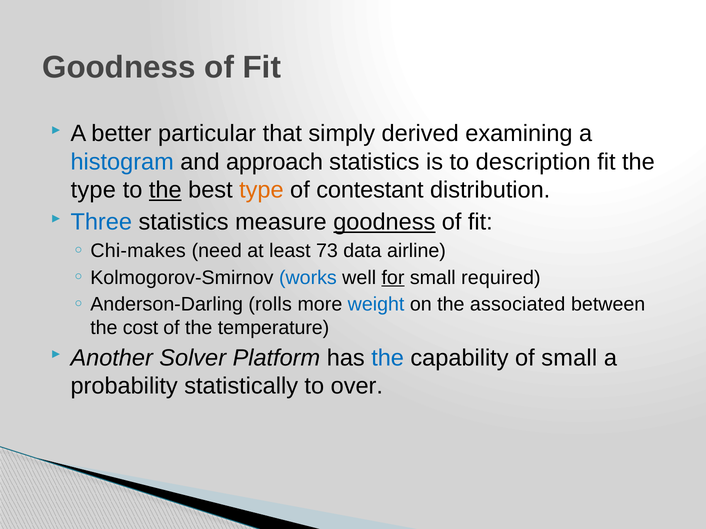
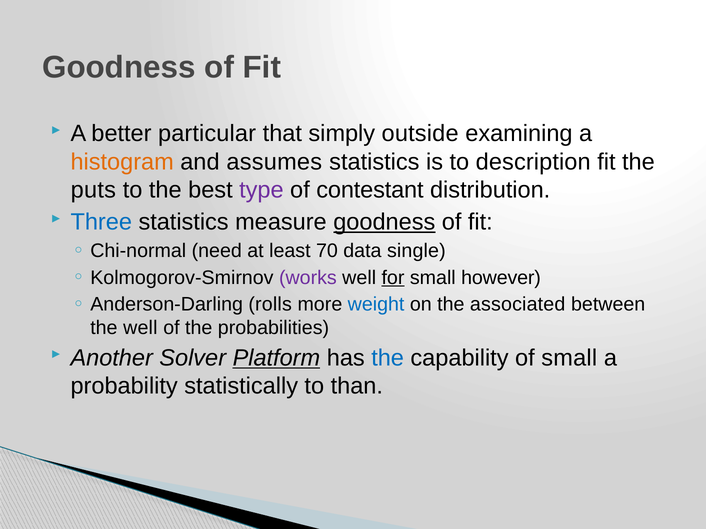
derived: derived -> outside (420, 134)
histogram colour: blue -> orange (122, 162)
approach: approach -> assumes (274, 162)
type: type -> puts (93, 190)
the underline: present -> none (165, 190)
type colour: orange -> purple (261, 190)
Chi-makes: Chi-makes -> Chi-normal (138, 251)
73: 73 -> 70 (327, 251)
airline: airline -> single (416, 251)
works colour: blue -> purple (308, 278)
required: required -> however (501, 278)
the cost: cost -> well (140, 328)
temperature: temperature -> probabilities (273, 328)
Platform underline: none -> present (276, 358)
over: over -> than (357, 386)
